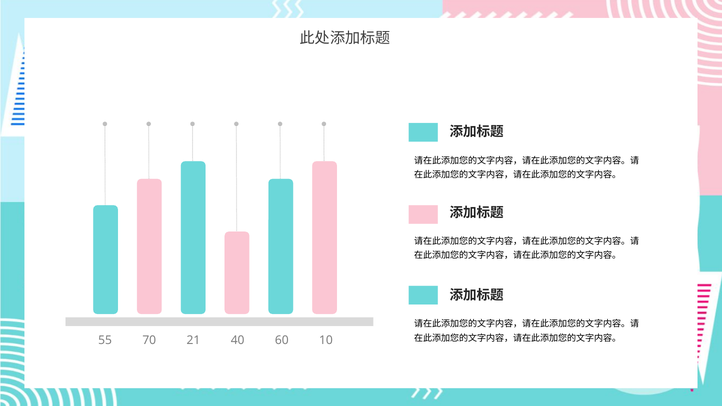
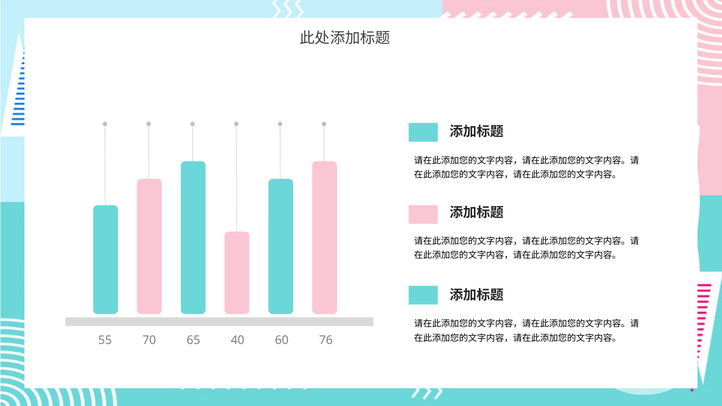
21: 21 -> 65 (193, 341)
10: 10 -> 76 (326, 341)
